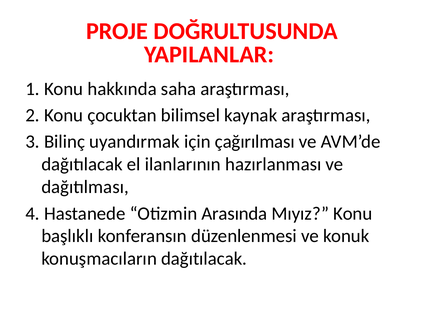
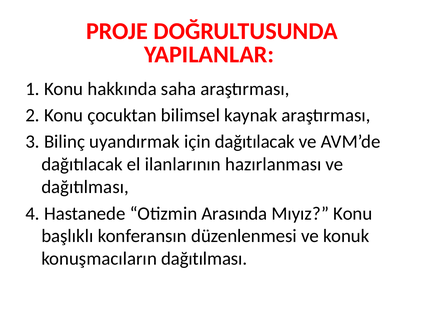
için çağırılması: çağırılması -> dağıtılacak (255, 142)
konuşmacıların dağıtılacak: dağıtılacak -> dağıtılması (204, 259)
